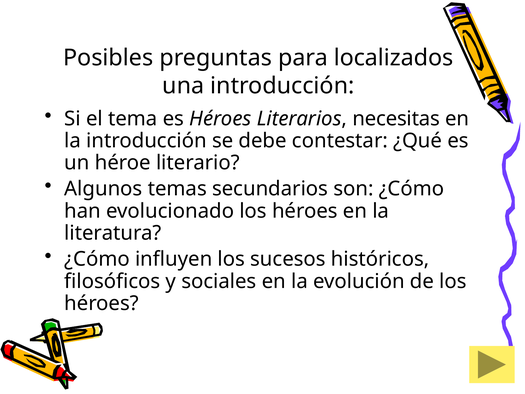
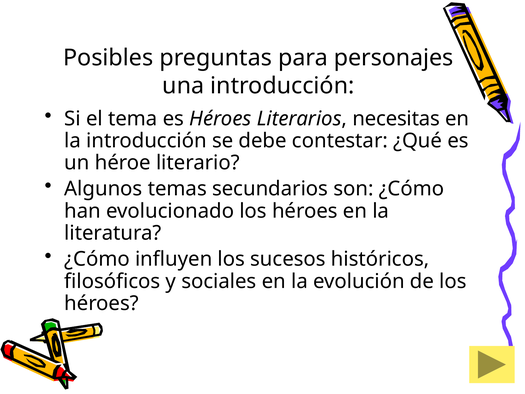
localizados: localizados -> personajes (394, 58)
